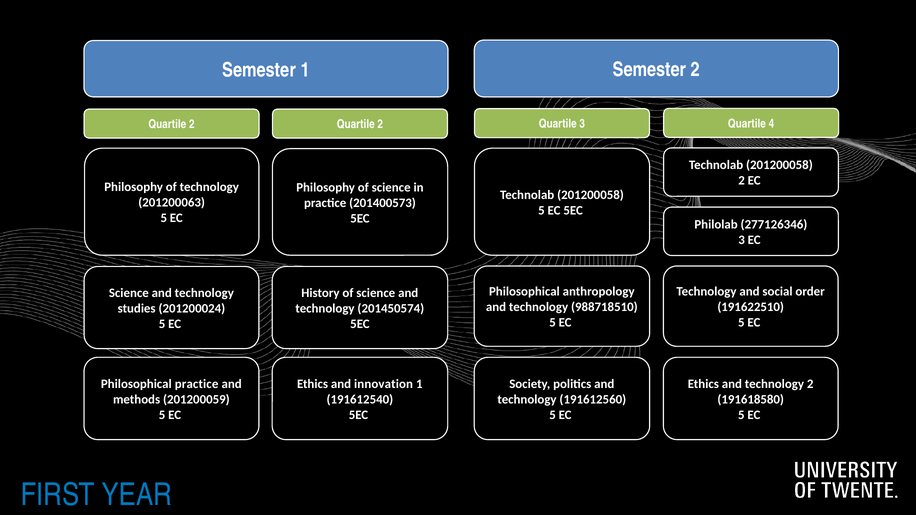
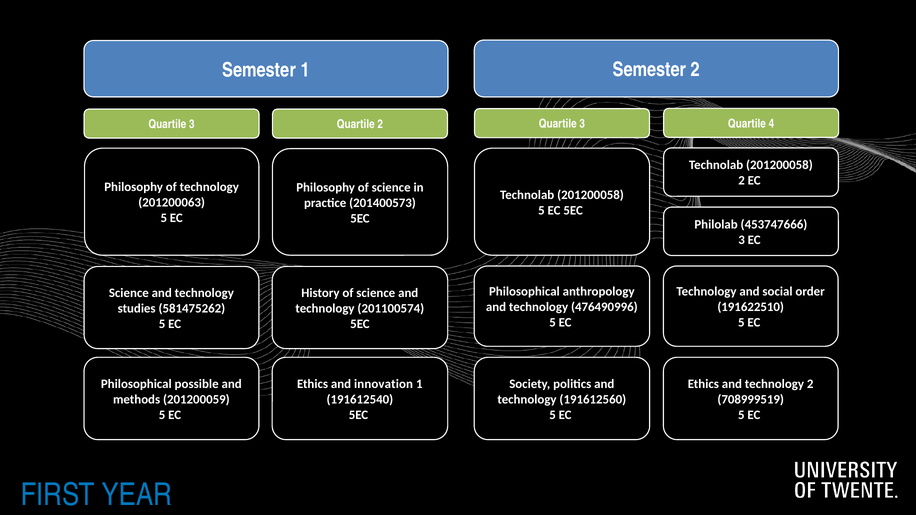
2: 2 -> 3 (192, 124)
277126346: 277126346 -> 453747666 (774, 225)
988718510: 988718510 -> 476490996 (604, 307)
201200024: 201200024 -> 581475262 (192, 309)
201450574: 201450574 -> 201100574 (391, 309)
Philosophical practice: practice -> possible (197, 384)
191618580: 191618580 -> 708999519 (751, 400)
